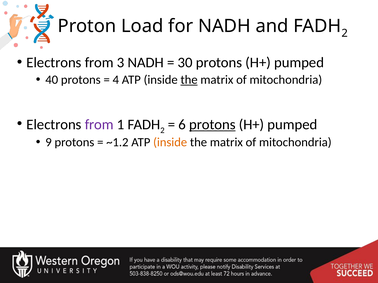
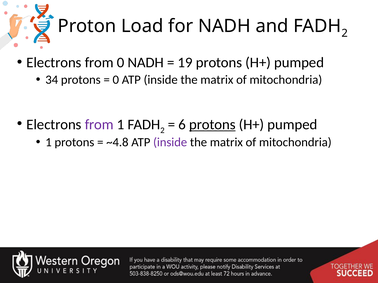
from 3: 3 -> 0 (121, 63)
30: 30 -> 19 (185, 63)
40: 40 -> 34 (52, 80)
4: 4 -> 0 (116, 80)
the underline: present -> none (189, 80)
9: 9 -> 1 (49, 143)
~1.2: ~1.2 -> ~4.8 (117, 143)
inside colour: orange -> purple (170, 143)
